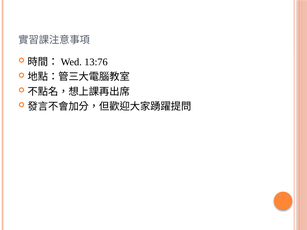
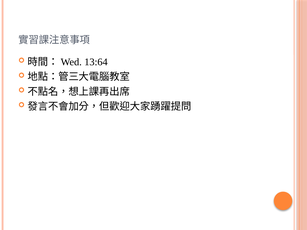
13:76: 13:76 -> 13:64 (96, 62)
